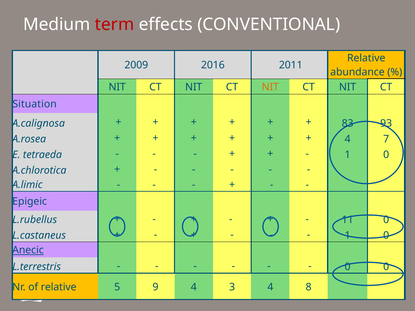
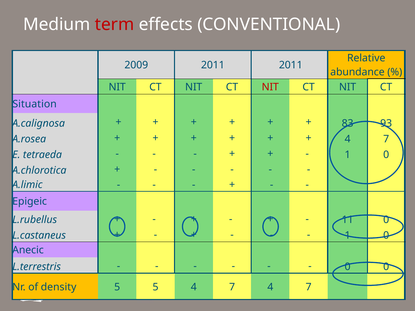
2009 2016: 2016 -> 2011 (213, 65)
NIT colour: orange -> red (270, 87)
Anecic underline: present -> none (28, 250)
of relative: relative -> density (59, 287)
5 9: 9 -> 5 (155, 287)
3: 3 -> 7 (232, 287)
8: 8 -> 7 (309, 287)
